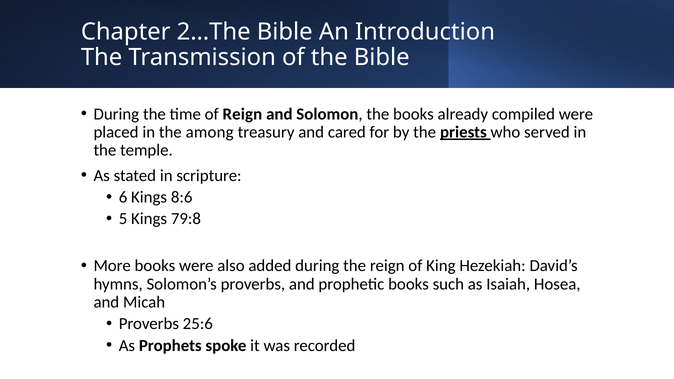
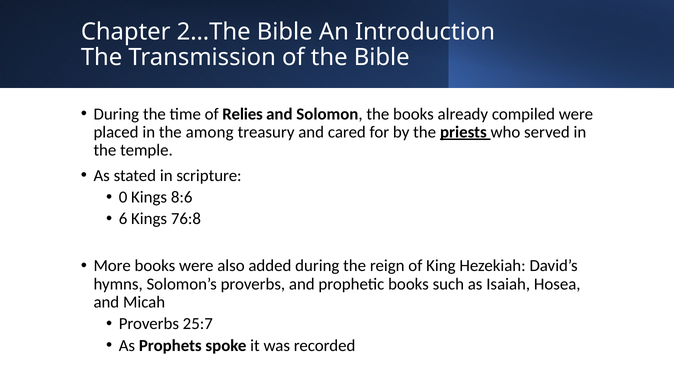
of Reign: Reign -> Relies (243, 114)
6: 6 -> 0 (123, 197)
5: 5 -> 6 (123, 219)
79:8: 79:8 -> 76:8 (186, 219)
25:6: 25:6 -> 25:7 (198, 324)
